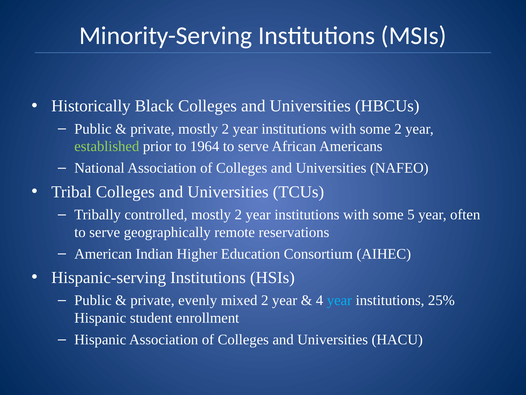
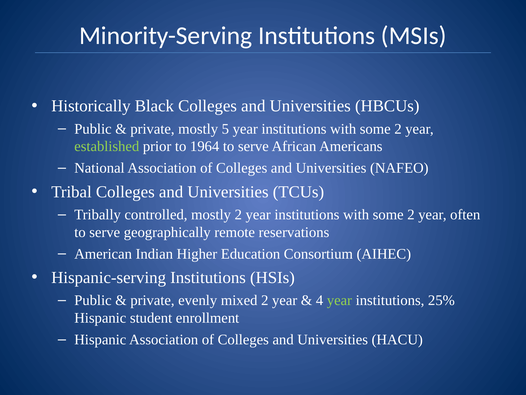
private mostly 2: 2 -> 5 (225, 129)
5: 5 -> 2 (411, 214)
year colour: light blue -> light green (339, 300)
